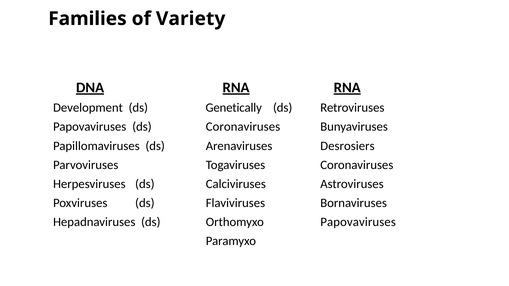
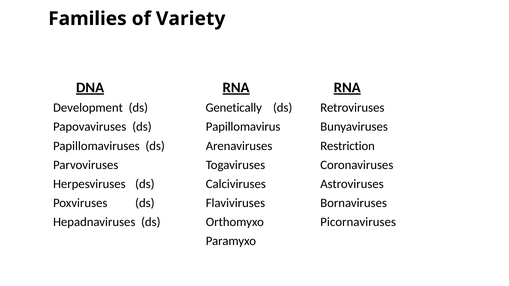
ds Coronaviruses: Coronaviruses -> Papillomavirus (243, 127)
Desrosiers: Desrosiers -> Restriction (348, 146)
Orthomyxo Papovaviruses: Papovaviruses -> Picornaviruses (358, 222)
